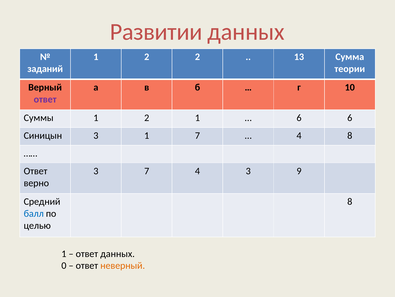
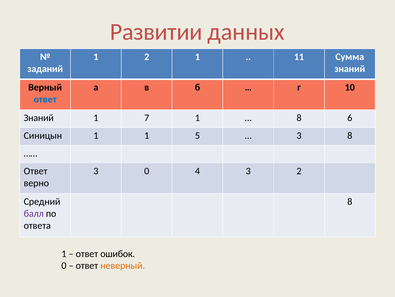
2 2: 2 -> 1 (197, 57)
13: 13 -> 11 (299, 57)
теории: теории -> знаний (350, 69)
ответ colour: purple -> blue (45, 99)
Суммы: Суммы -> Знаний (39, 118)
2: 2 -> 7 (147, 118)
6: 6 -> 8 (299, 118)
Синицын 3: 3 -> 1 (96, 135)
1 7: 7 -> 5 (197, 135)
4: 4 -> 3 (299, 135)
3 7: 7 -> 0 (147, 171)
3 9: 9 -> 2 (299, 171)
балл colour: blue -> purple (34, 213)
целью: целью -> ответа (37, 225)
ответ данных: данных -> ошибок (118, 253)
